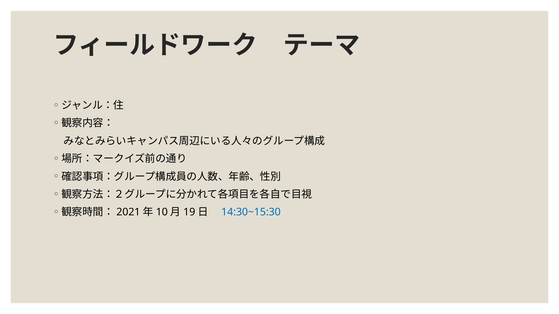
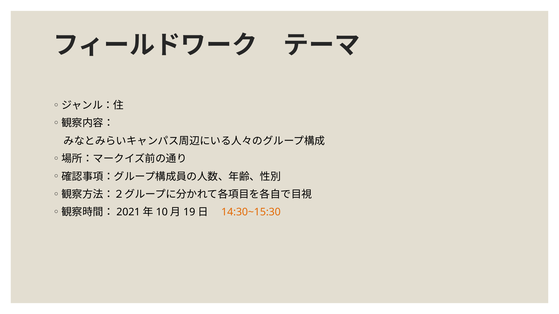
14:30~15:30 colour: blue -> orange (251, 213)
